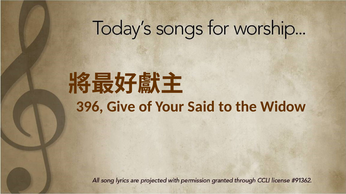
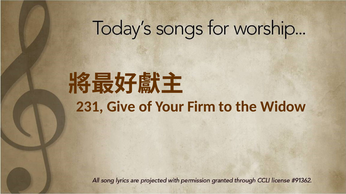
396: 396 -> 231 (90, 107)
Said: Said -> Firm (201, 107)
